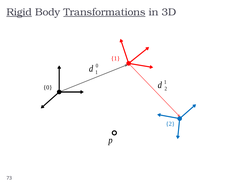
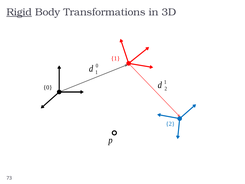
Transformations underline: present -> none (104, 12)
